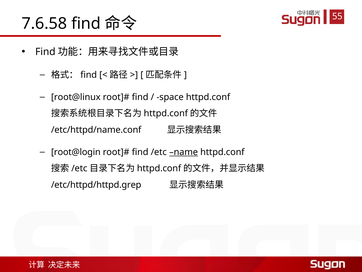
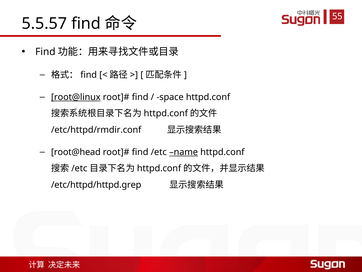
7.6.58: 7.6.58 -> 5.5.57 (44, 23)
root@linux underline: none -> present (76, 97)
/etc/httpd/name.conf: /etc/httpd/name.conf -> /etc/httpd/rmdir.conf (96, 130)
root@login: root@login -> root@head (76, 152)
